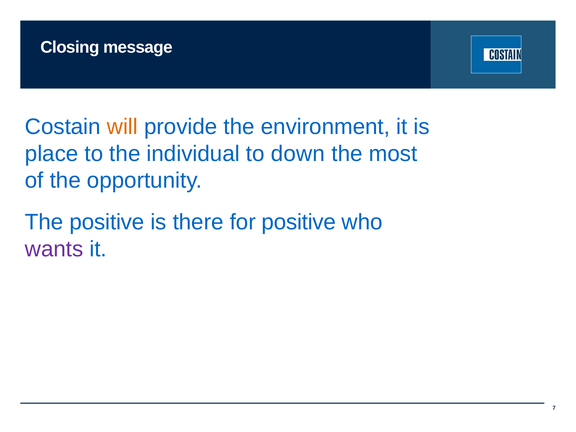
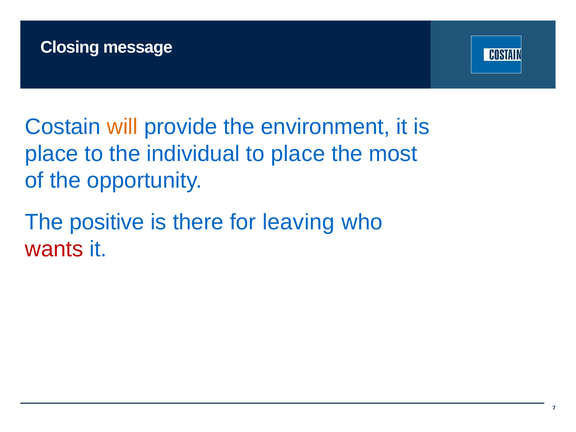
to down: down -> place (298, 154)
for positive: positive -> leaving (299, 222)
wants colour: purple -> red (54, 249)
